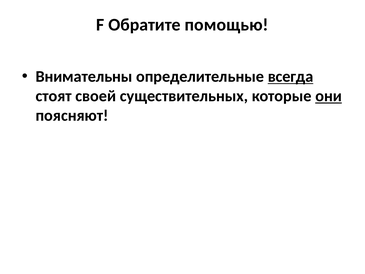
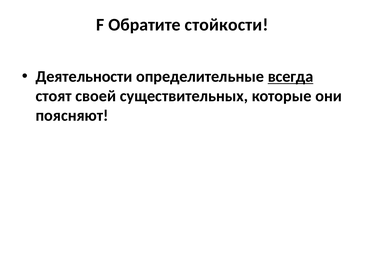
помощью: помощью -> стойкости (227, 25)
Внимательны: Внимательны -> Деятельности (84, 77)
они underline: present -> none (329, 96)
